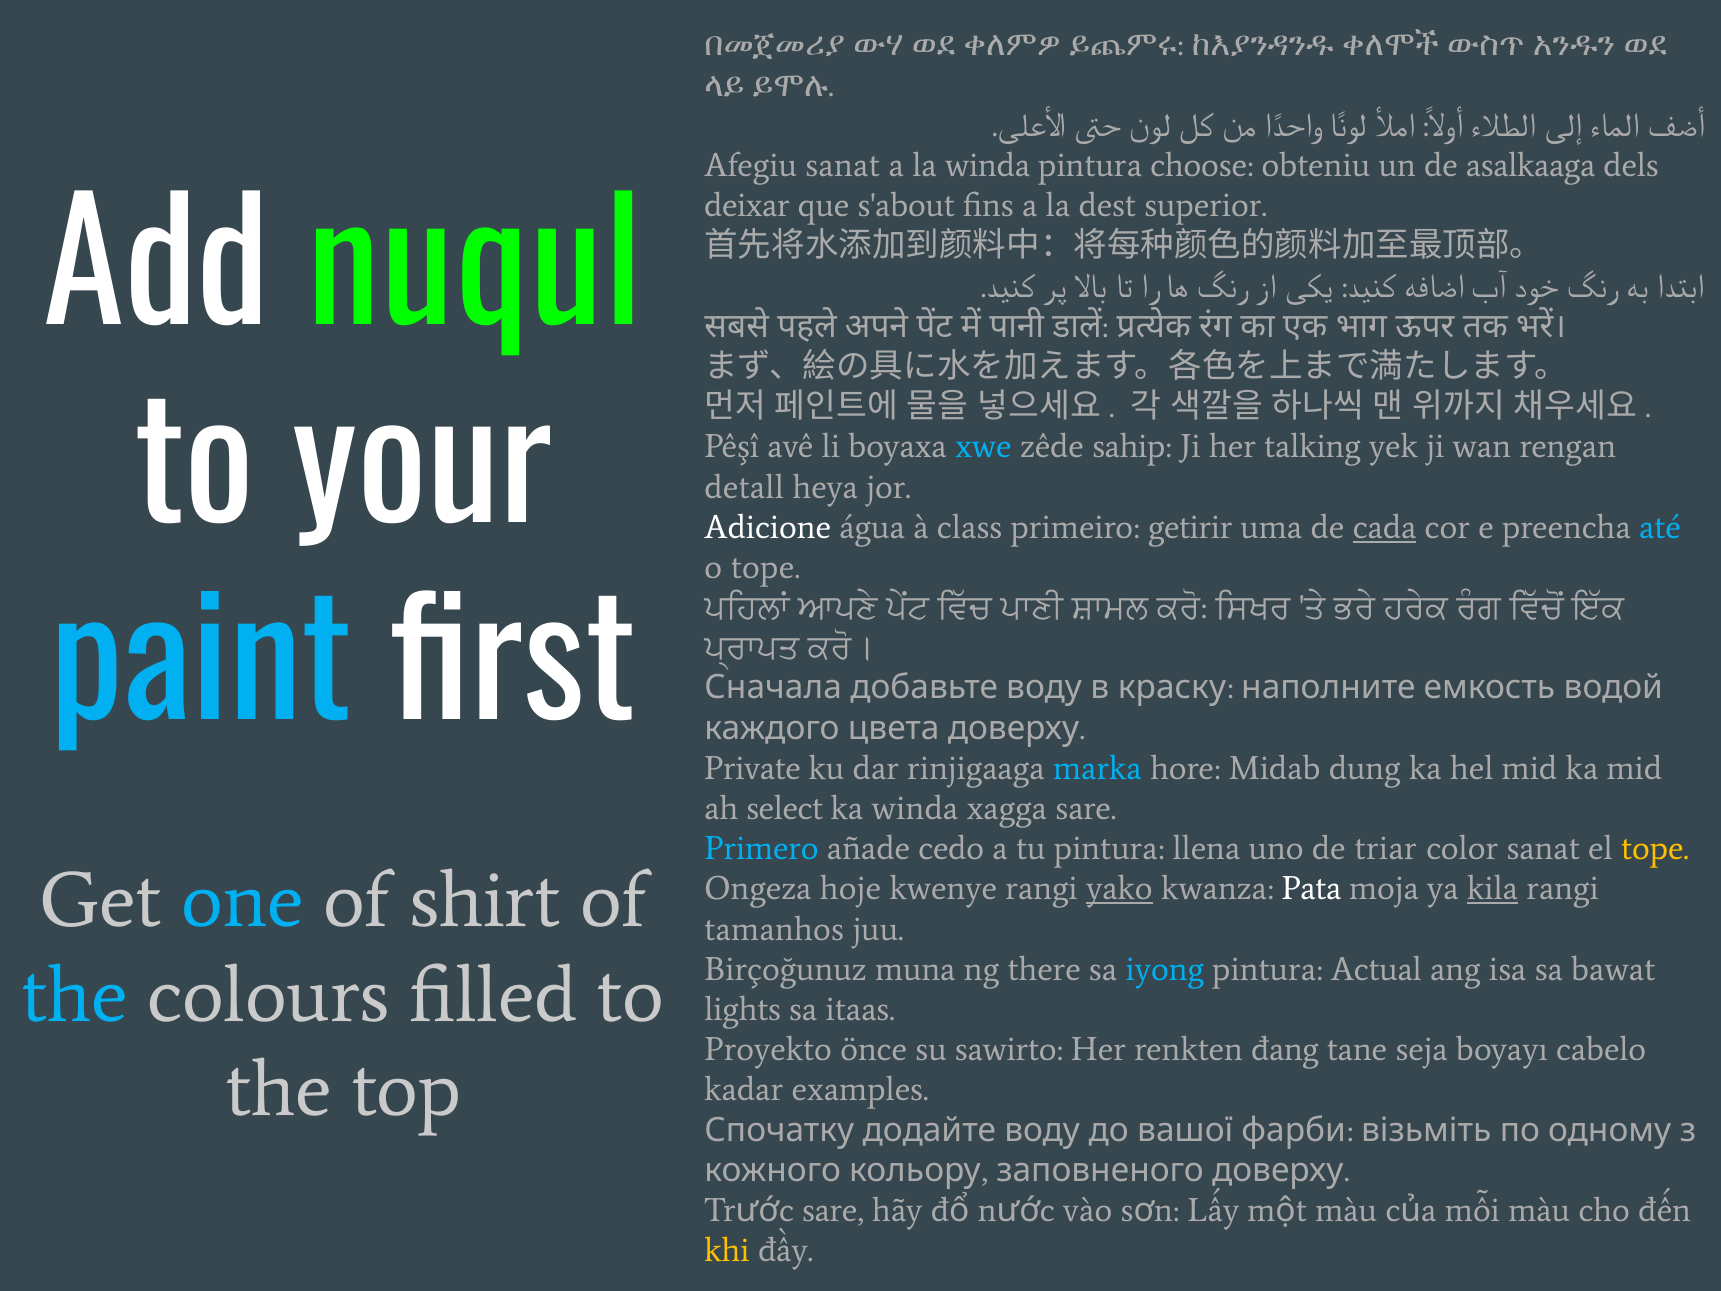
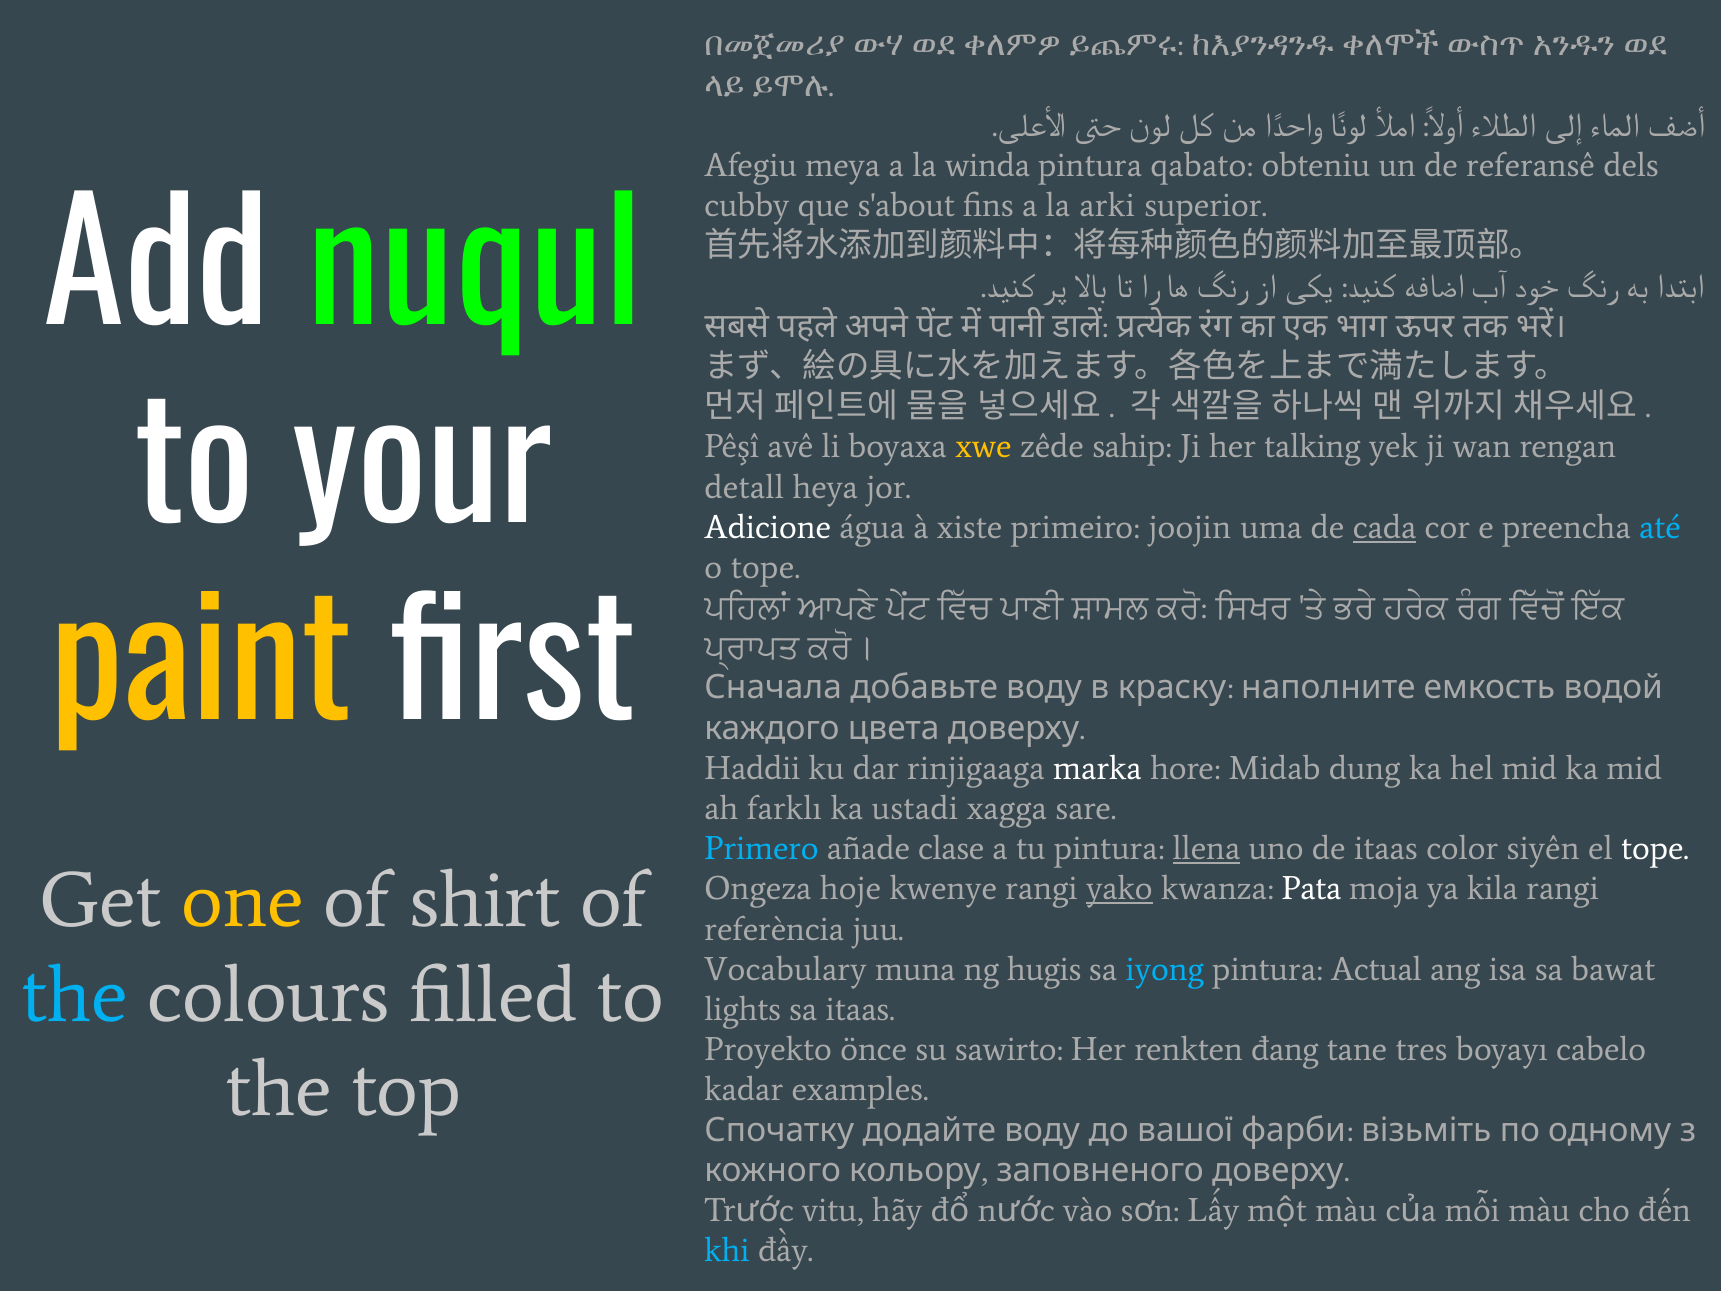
Afegiu sanat: sanat -> meya (843, 165)
choose: choose -> qabato (1202, 165)
asalkaaga: asalkaaga -> referansê (1530, 165)
deixar: deixar -> cubby (747, 206)
dest: dest -> arki (1107, 206)
xwe colour: light blue -> yellow (983, 447)
class: class -> xiste (970, 527)
getirir: getirir -> joojin (1190, 527)
paint colour: light blue -> yellow (201, 665)
Private: Private -> Haddii (752, 768)
marka colour: light blue -> white (1097, 768)
select: select -> farklı (784, 808)
ka winda: winda -> ustadi (915, 808)
cedo: cedo -> clase (951, 849)
llena underline: none -> present (1206, 849)
de triar: triar -> itaas (1386, 849)
color sanat: sanat -> siyên (1543, 849)
tope colour: yellow -> white (1655, 849)
one colour: light blue -> yellow (242, 900)
kila underline: present -> none (1493, 889)
tamanhos: tamanhos -> referència (774, 929)
Birçoğunuz: Birçoğunuz -> Vocabulary (785, 969)
there: there -> hugis (1044, 969)
seja: seja -> tres (1422, 1049)
sare: sare -> vitu (833, 1210)
khi colour: yellow -> light blue (727, 1250)
